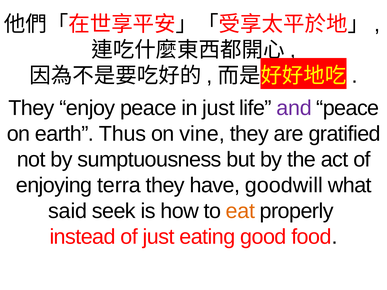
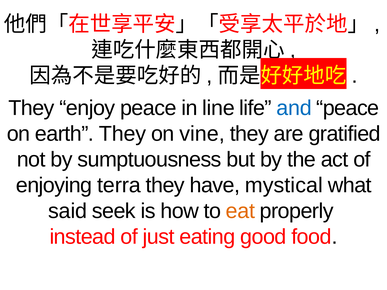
in just: just -> line (218, 108)
and colour: purple -> blue (294, 108)
earth Thus: Thus -> They (122, 134)
goodwill: goodwill -> mystical (284, 185)
